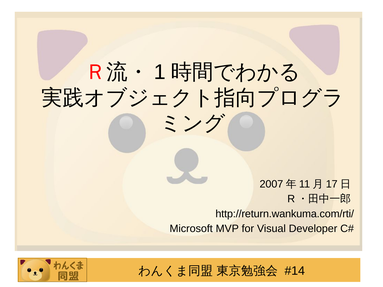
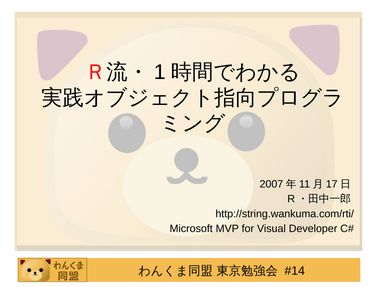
http://return.wankuma.com/rti/: http://return.wankuma.com/rti/ -> http://string.wankuma.com/rti/ (285, 214)
